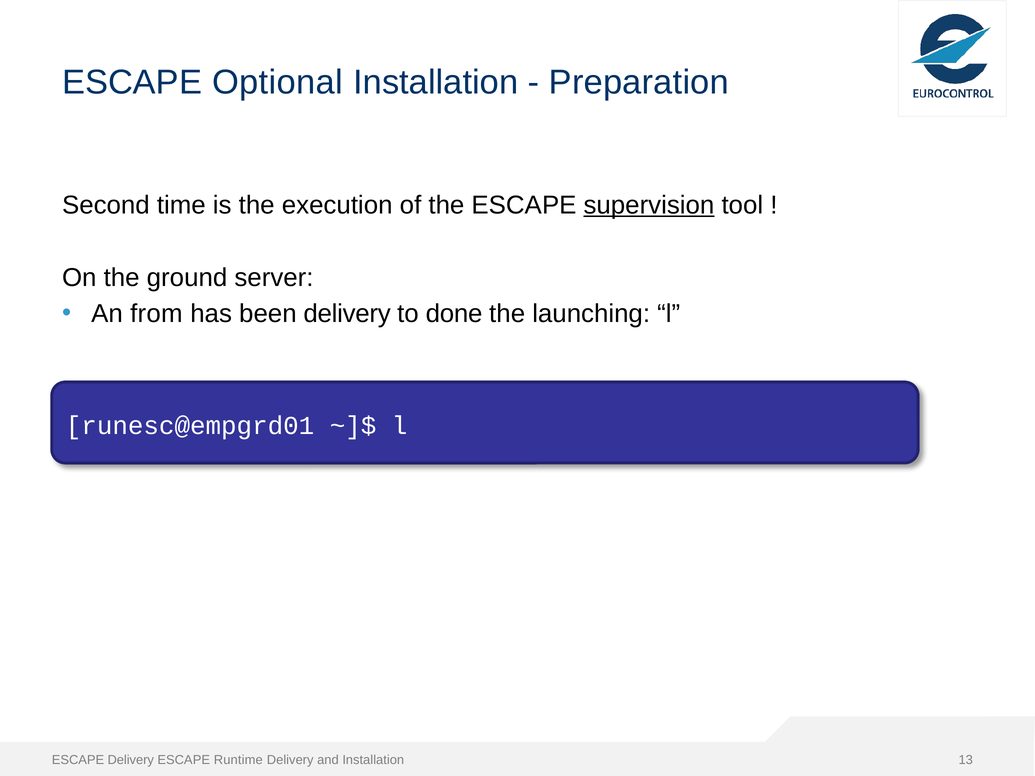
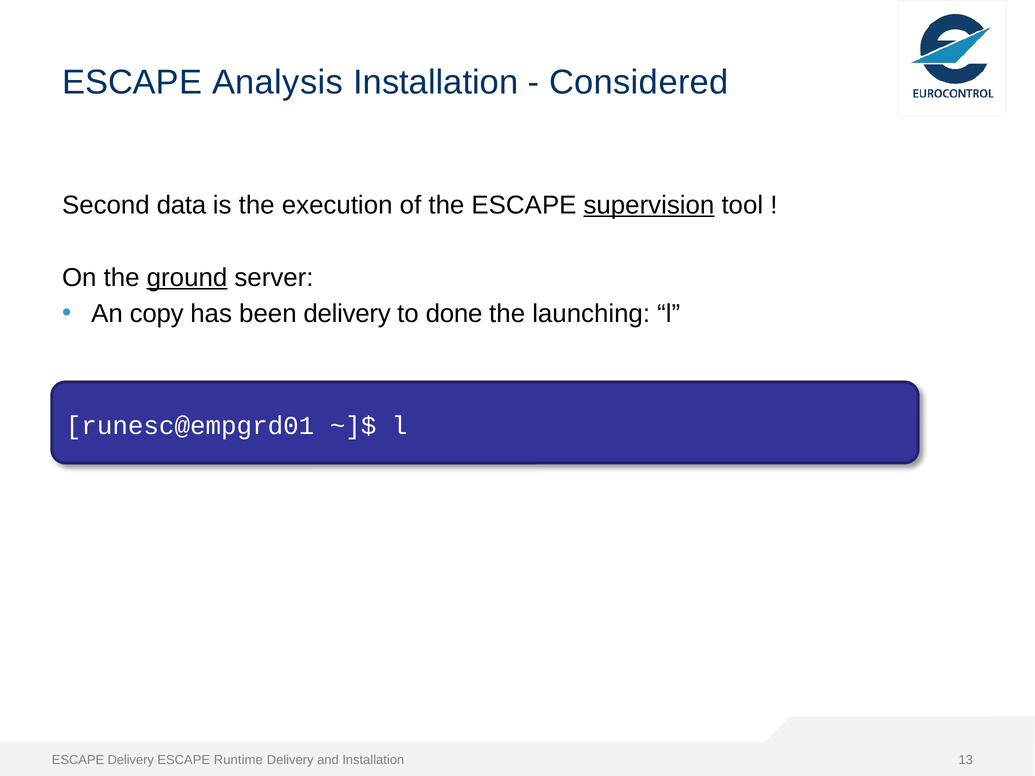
Optional: Optional -> Analysis (277, 82)
Preparation: Preparation -> Considered (639, 82)
time: time -> data (181, 205)
ground underline: none -> present (187, 278)
from: from -> copy (157, 314)
